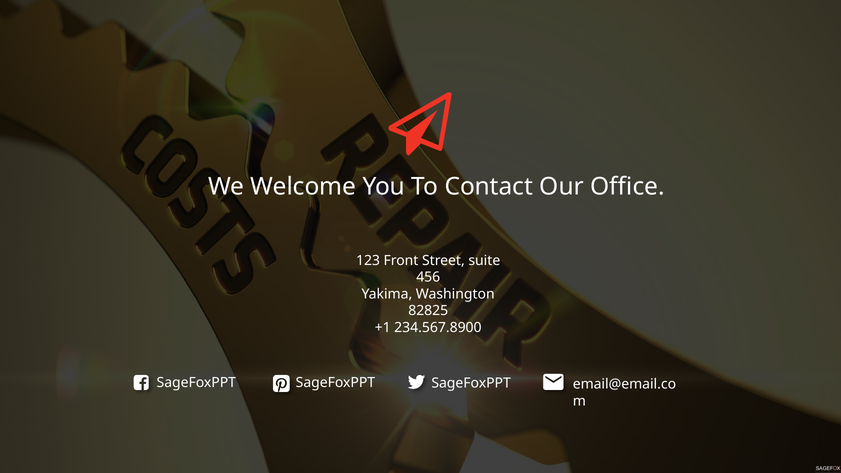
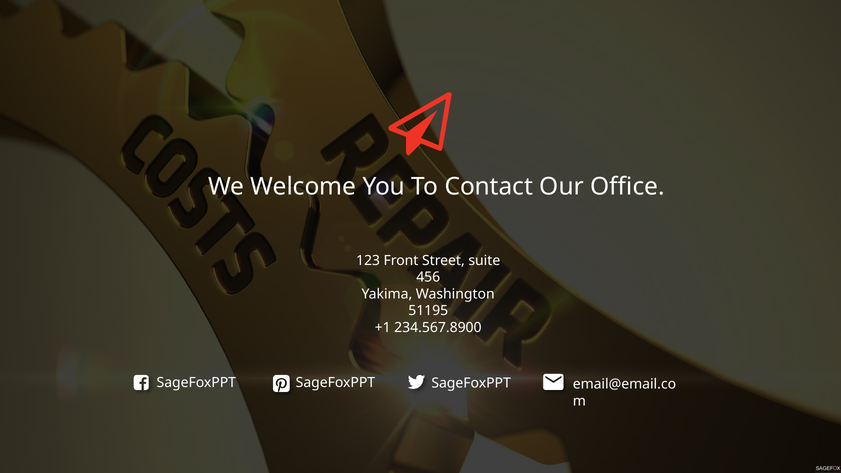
82825: 82825 -> 51195 (428, 311)
